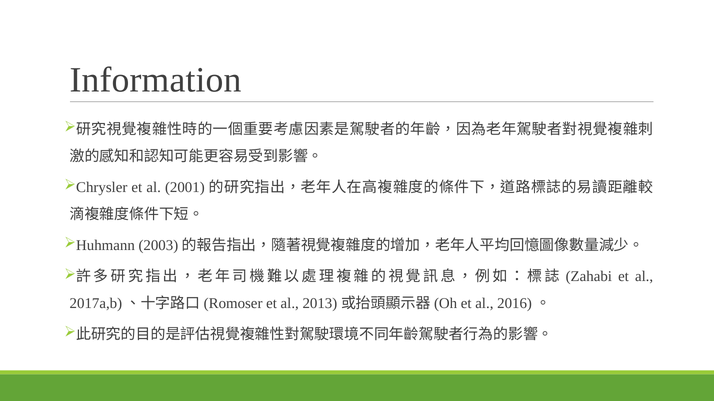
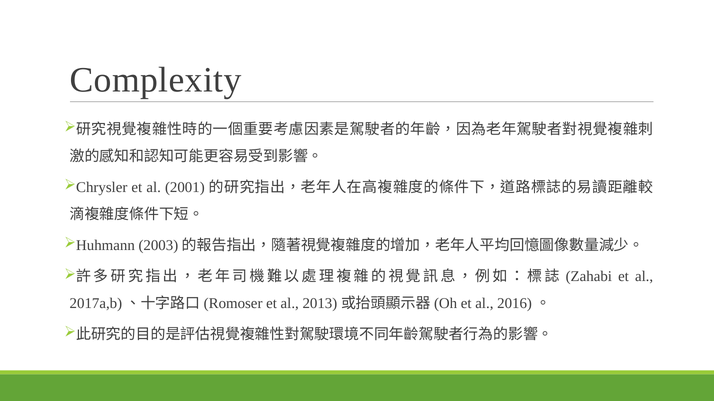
Information: Information -> Complexity (156, 80)
